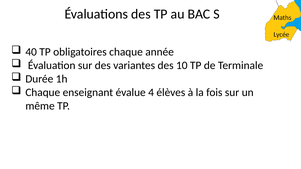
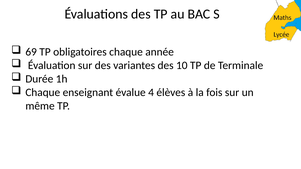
40: 40 -> 69 (31, 52)
